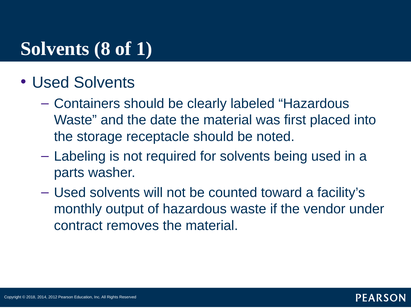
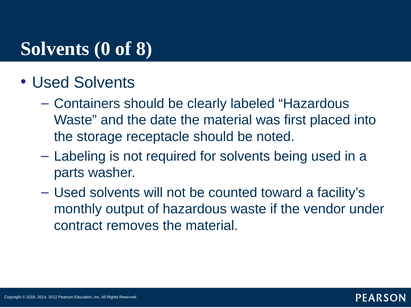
8: 8 -> 0 (102, 49)
1: 1 -> 8 (144, 49)
